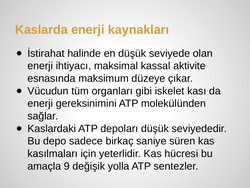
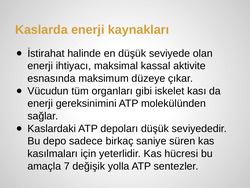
9: 9 -> 7 (67, 166)
